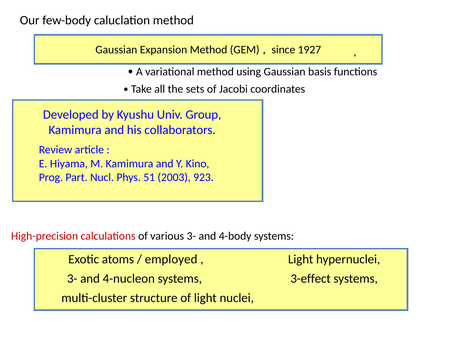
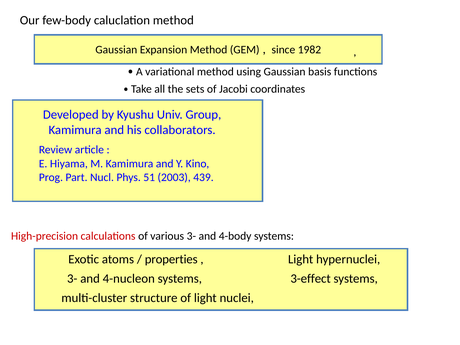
1927: 1927 -> 1982 (309, 50)
923: 923 -> 439 (203, 177)
employed: employed -> properties (171, 259)
